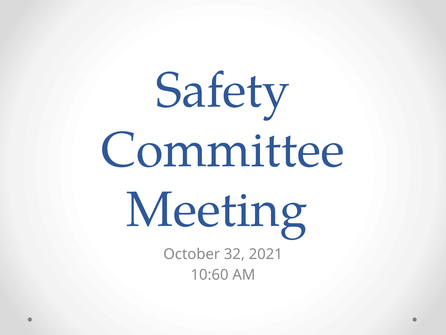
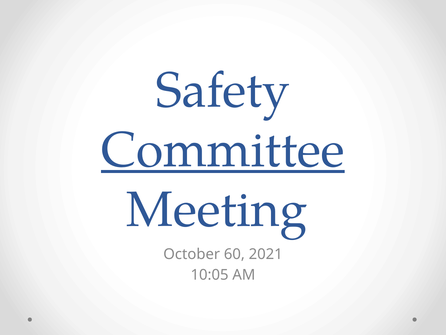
Committee underline: none -> present (223, 150)
32: 32 -> 60 (234, 254)
10:60: 10:60 -> 10:05 (210, 275)
